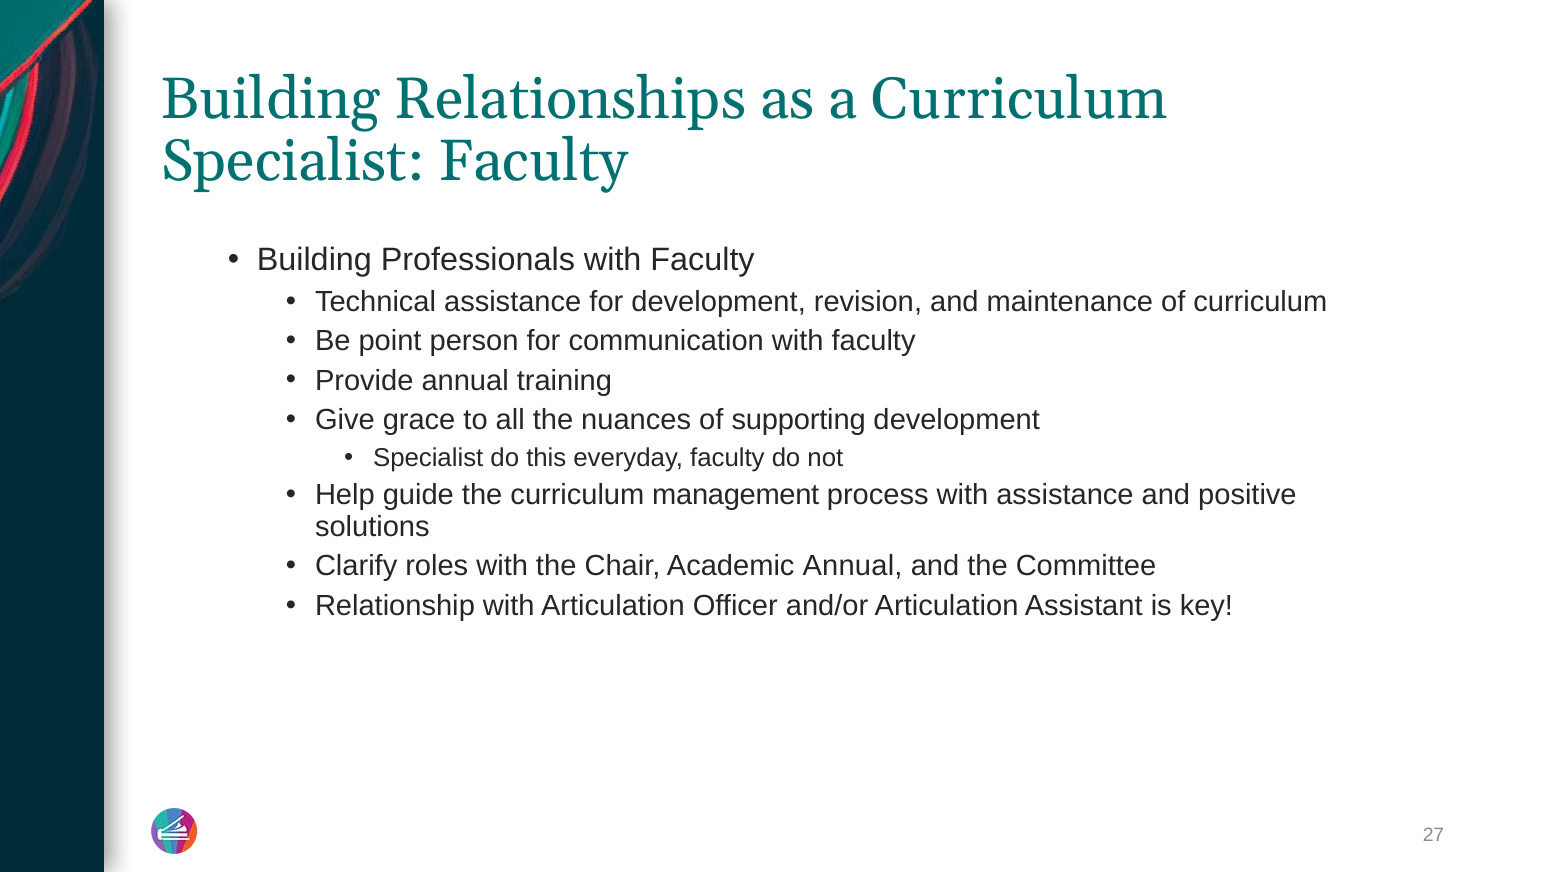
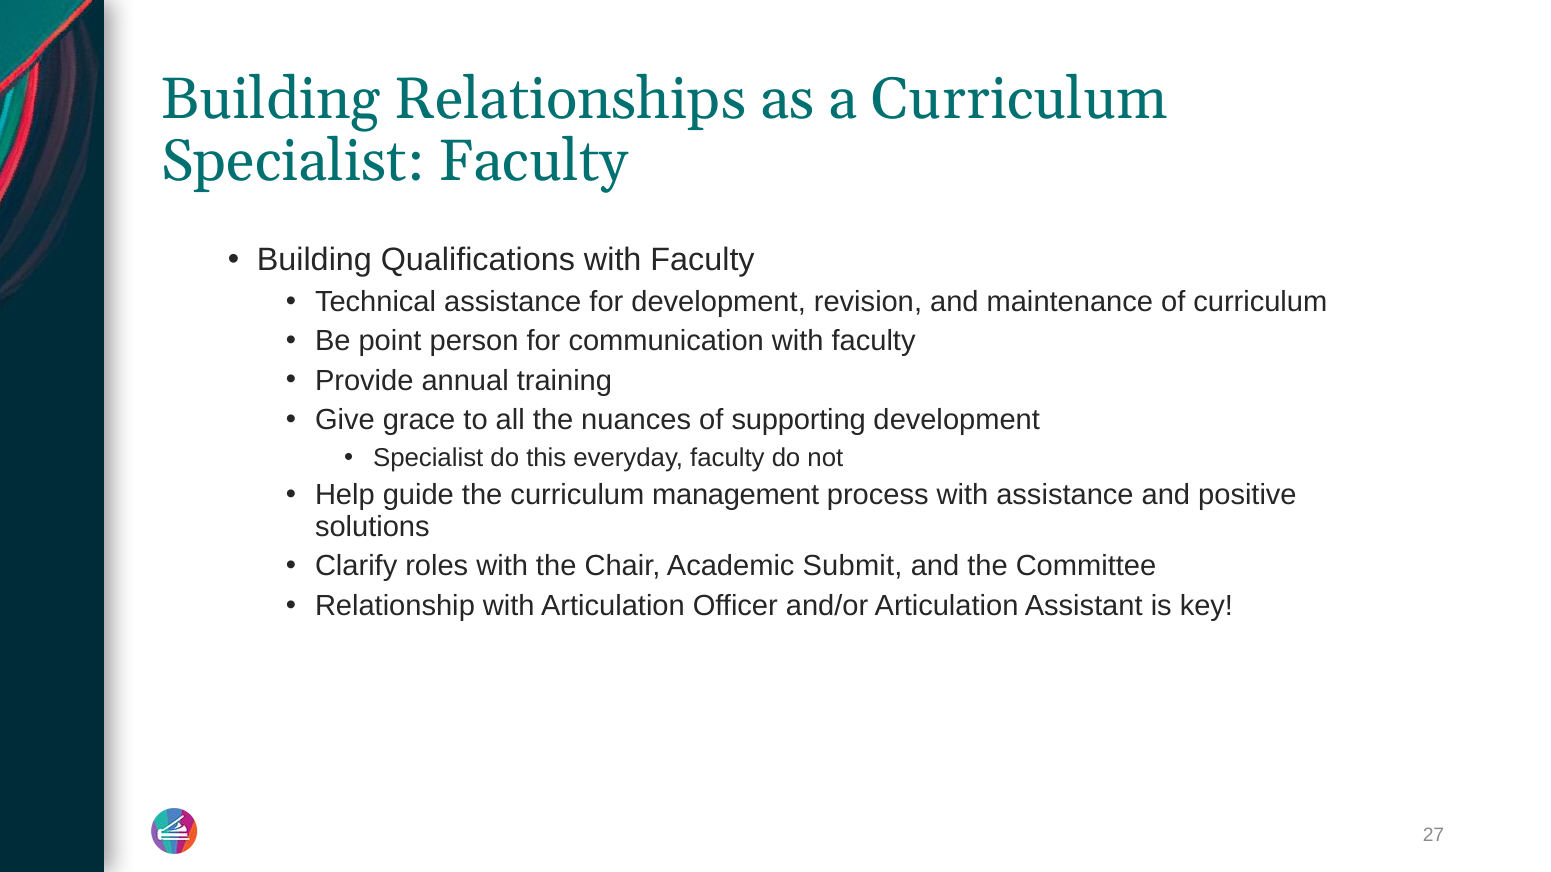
Professionals: Professionals -> Qualifications (478, 260)
Academic Annual: Annual -> Submit (853, 566)
